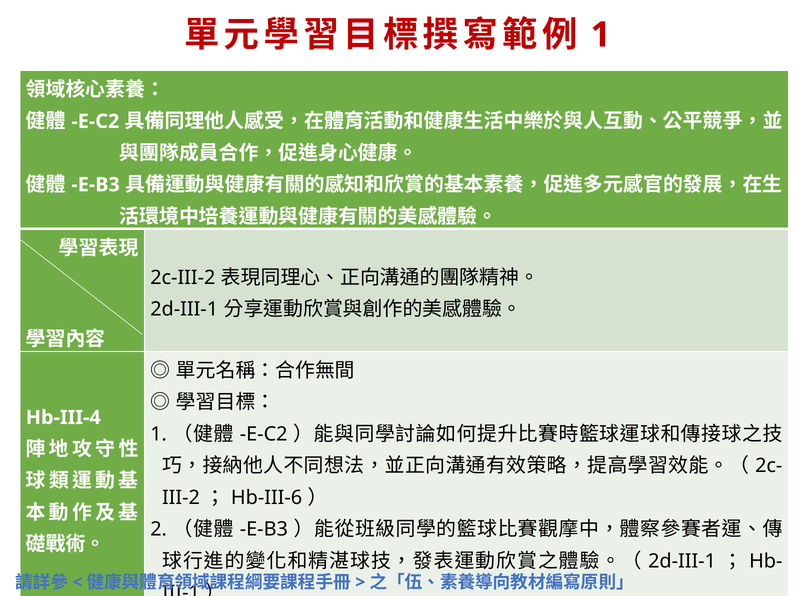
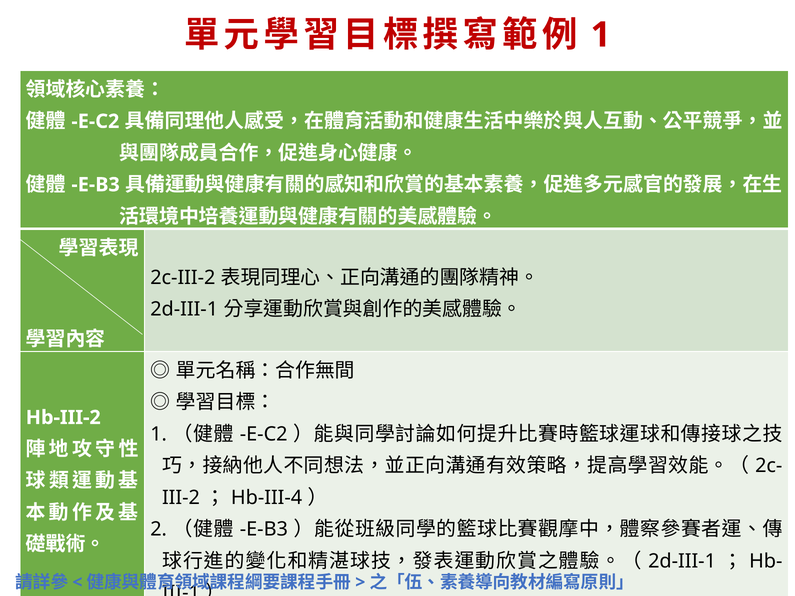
Hb-III-4: Hb-III-4 -> Hb-III-2 (63, 418)
Hb-III-6: Hb-III-6 -> Hb-III-4 (267, 498)
